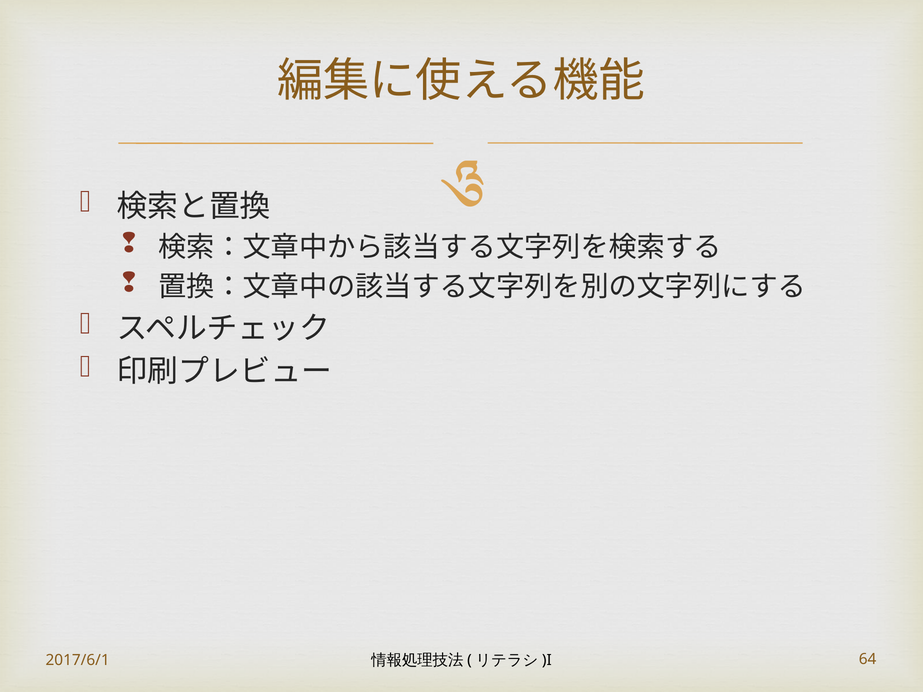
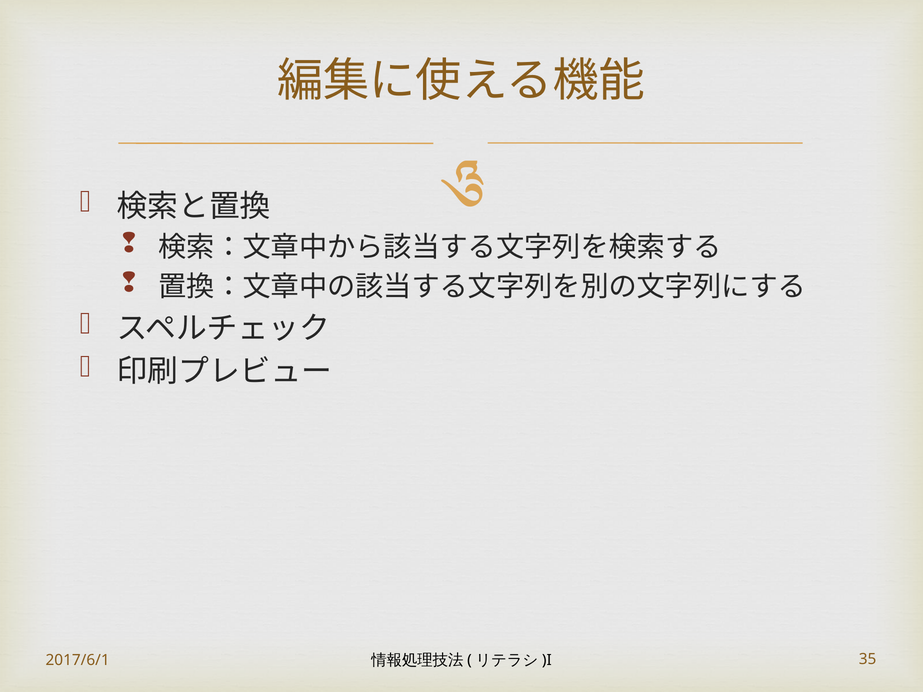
64: 64 -> 35 (868, 659)
